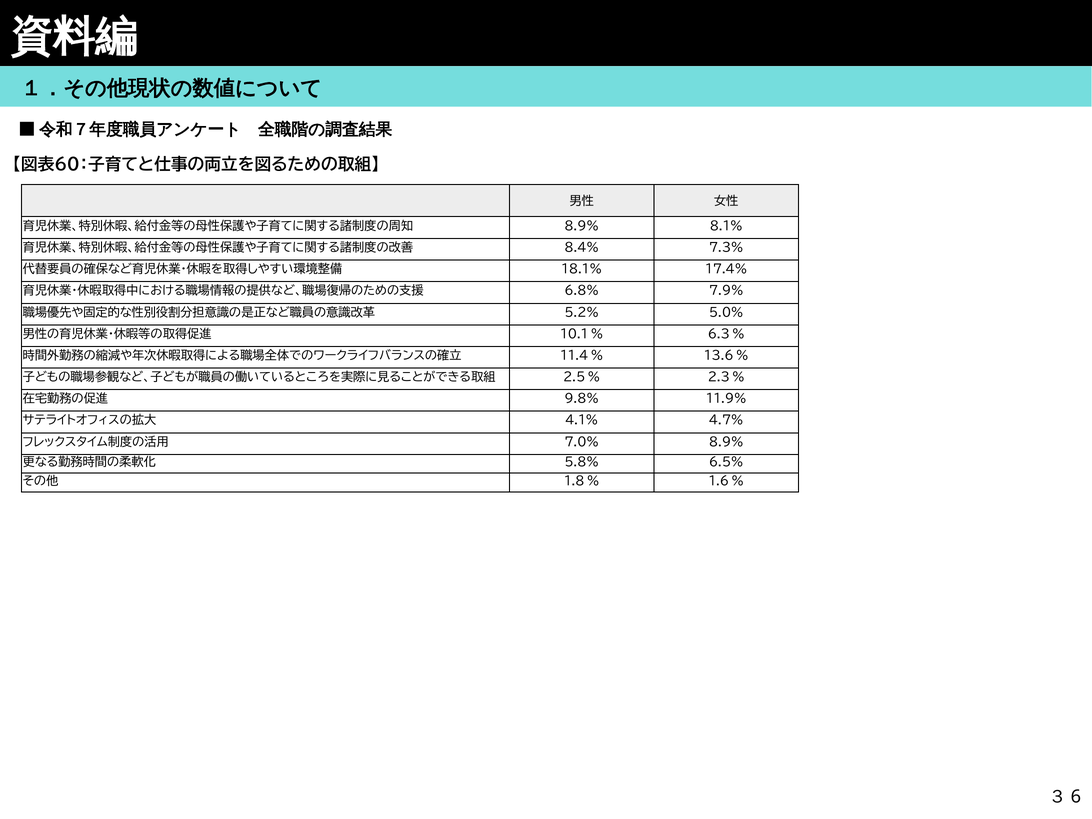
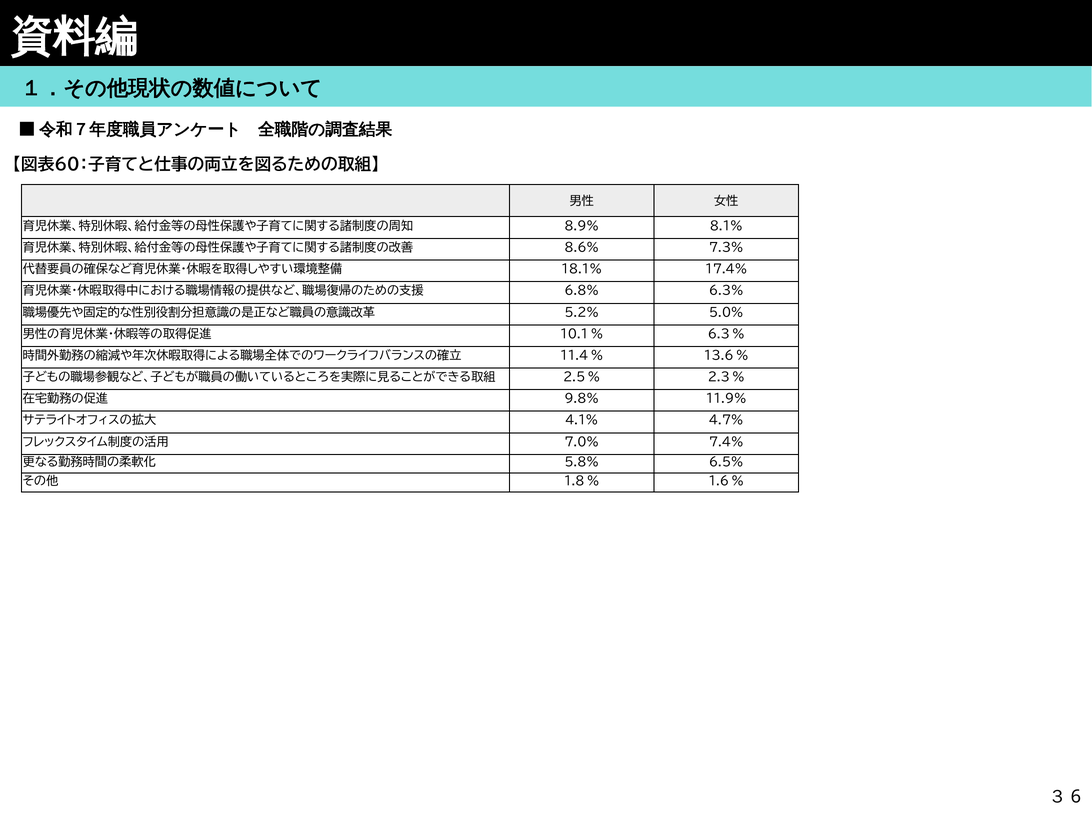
8.4%: 8.4% -> 8.6% (582, 248)
7.9%: 7.9% -> 6.3% (726, 291)
7.0% 8.9%: 8.9% -> 7.4% (726, 442)
